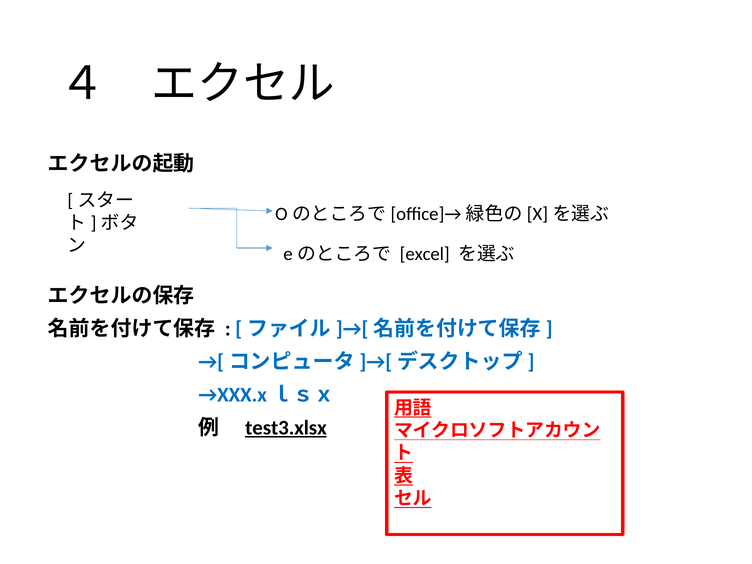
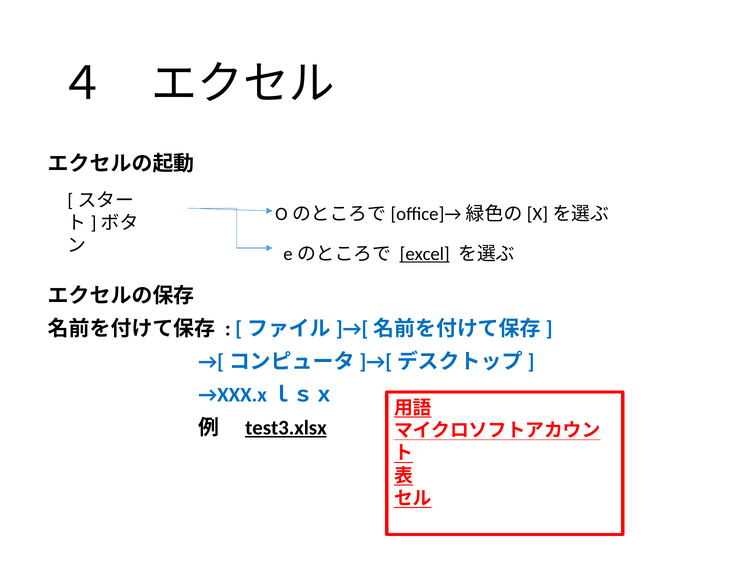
excel underline: none -> present (425, 254)
